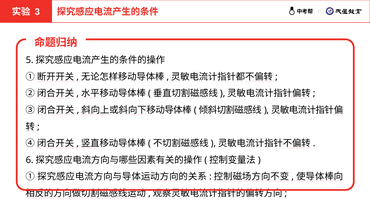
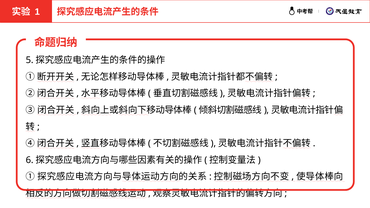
3: 3 -> 1 (37, 12)
